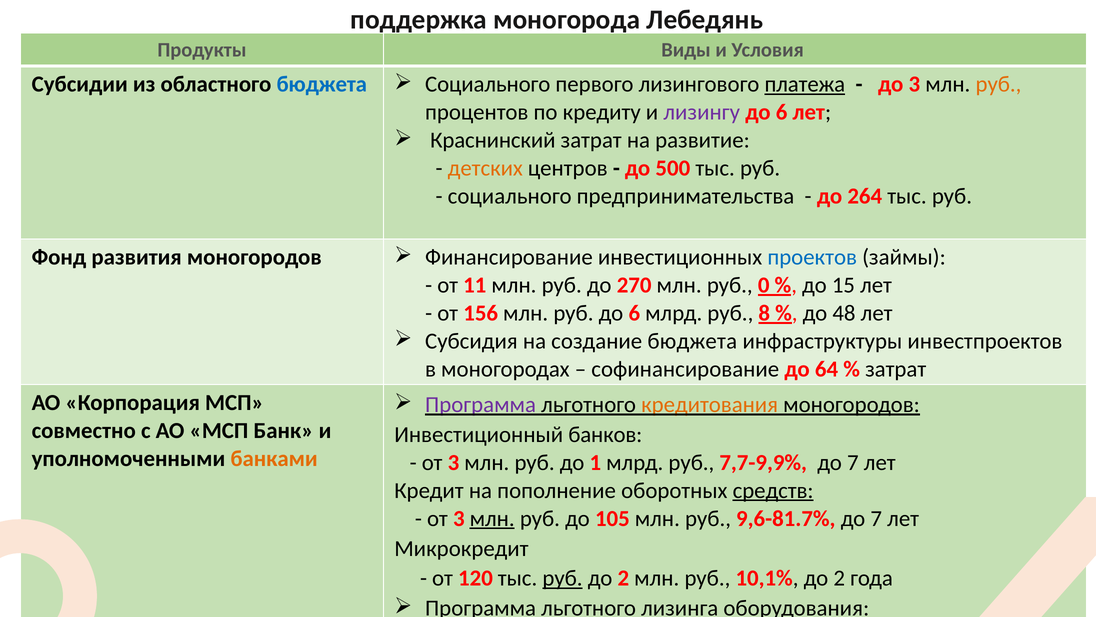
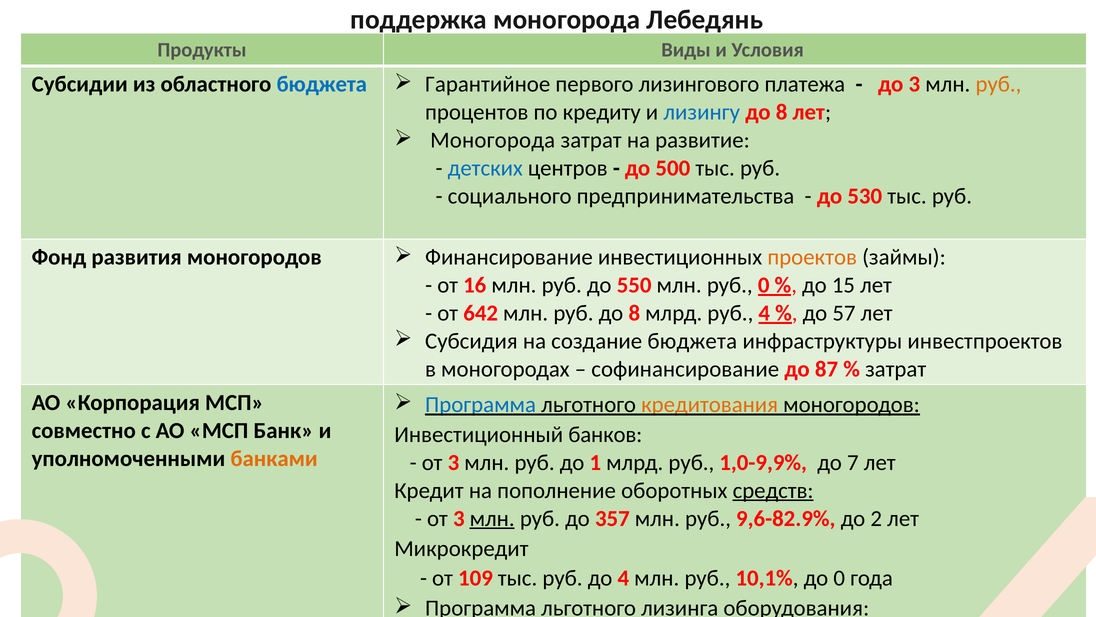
Социального: Социального -> Гарантийное (488, 84)
платежа underline: present -> none (805, 84)
лизингу colour: purple -> blue (702, 112)
6: 6 -> 8 (782, 112)
Краснинский: Краснинский -> Моногорода (493, 140)
детских colour: orange -> blue (485, 168)
264: 264 -> 530 (865, 196)
проектов colour: blue -> orange (812, 257)
11: 11 -> 16 (475, 285)
270: 270 -> 550 (634, 285)
156: 156 -> 642 (481, 313)
руб до 6: 6 -> 8 (634, 313)
руб 8: 8 -> 4 (764, 313)
48: 48 -> 57 (844, 313)
64: 64 -> 87 (827, 369)
Программа colour: purple -> blue (481, 404)
7,7-9,9%: 7,7-9,9% -> 1,0-9,9% (763, 462)
105: 105 -> 357 (612, 518)
9,6-81.7%: 9,6-81.7% -> 9,6-82.9% (786, 518)
7: 7 -> 2 (876, 518)
120: 120 -> 109 (475, 578)
руб underline: present -> none (563, 578)
2: 2 -> 4 (623, 578)
10,1% до 2: 2 -> 0 (839, 578)
